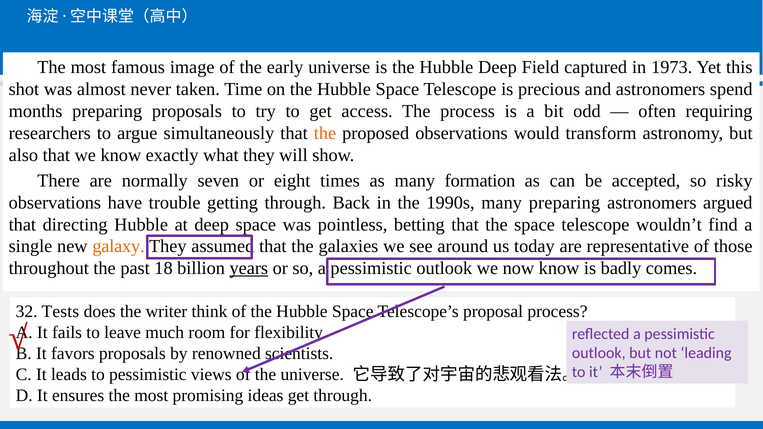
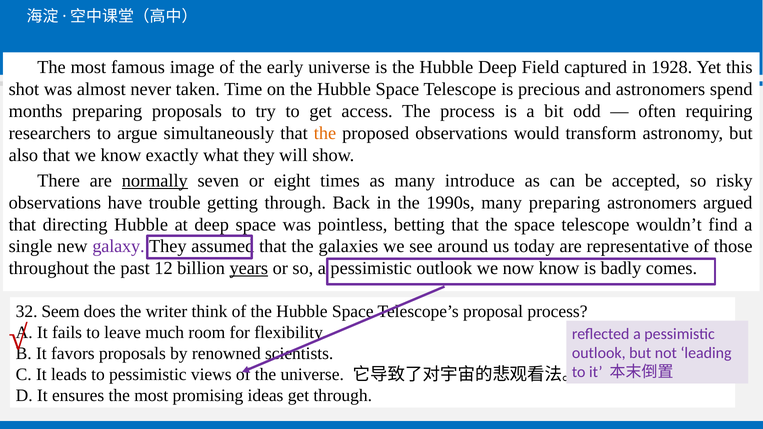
1973: 1973 -> 1928 (672, 67)
normally underline: none -> present (155, 181)
formation: formation -> introduce (480, 181)
galaxy colour: orange -> purple (119, 247)
18: 18 -> 12 (164, 268)
Tests: Tests -> Seem (61, 312)
